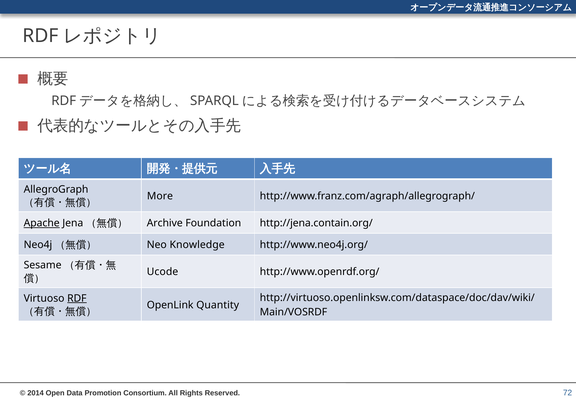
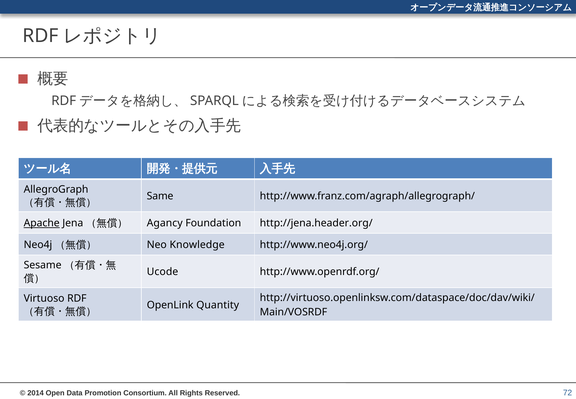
More: More -> Same (160, 196)
Archive: Archive -> Agancy (165, 223)
http://jena.contain.org/: http://jena.contain.org/ -> http://jena.header.org/ (316, 223)
RDF underline: present -> none (77, 298)
